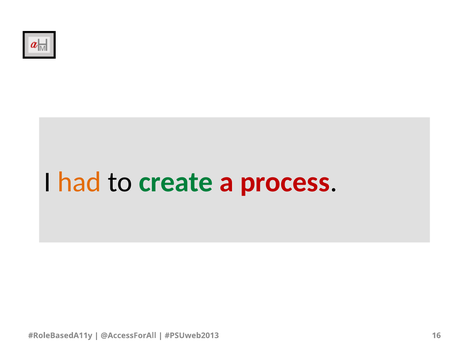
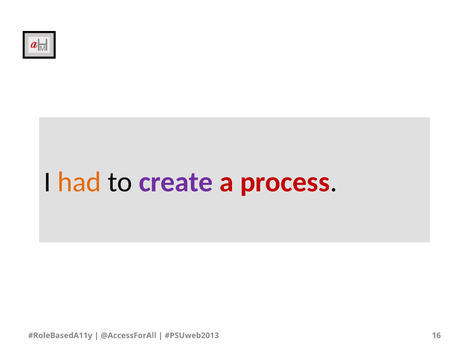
create colour: green -> purple (176, 182)
